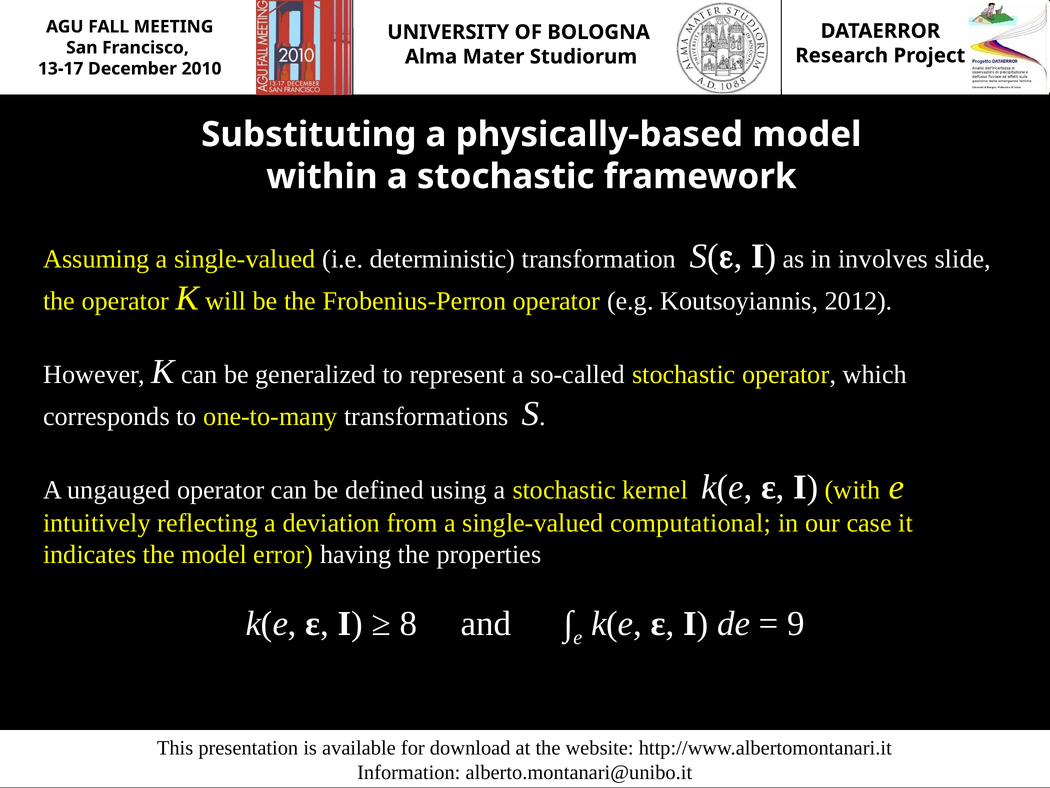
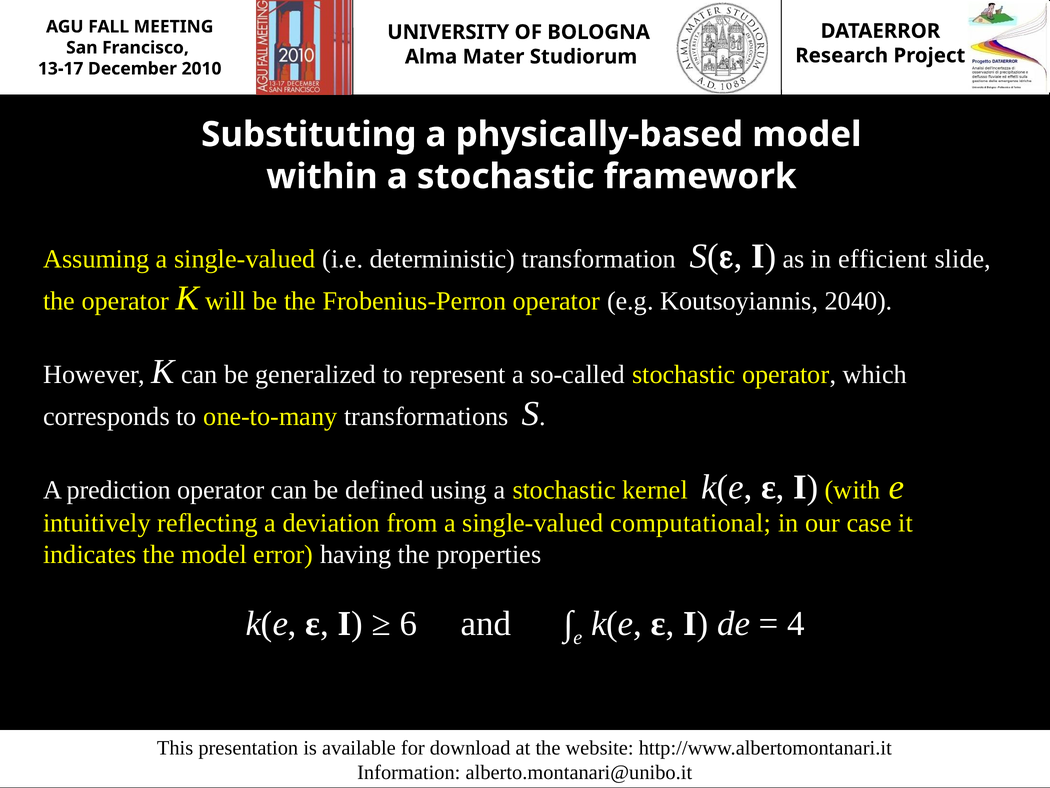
involves: involves -> efficient (883, 259)
2012: 2012 -> 2040 (859, 301)
ungauged: ungauged -> prediction (119, 490)
8: 8 -> 6 (408, 623)
9: 9 -> 4 (796, 623)
